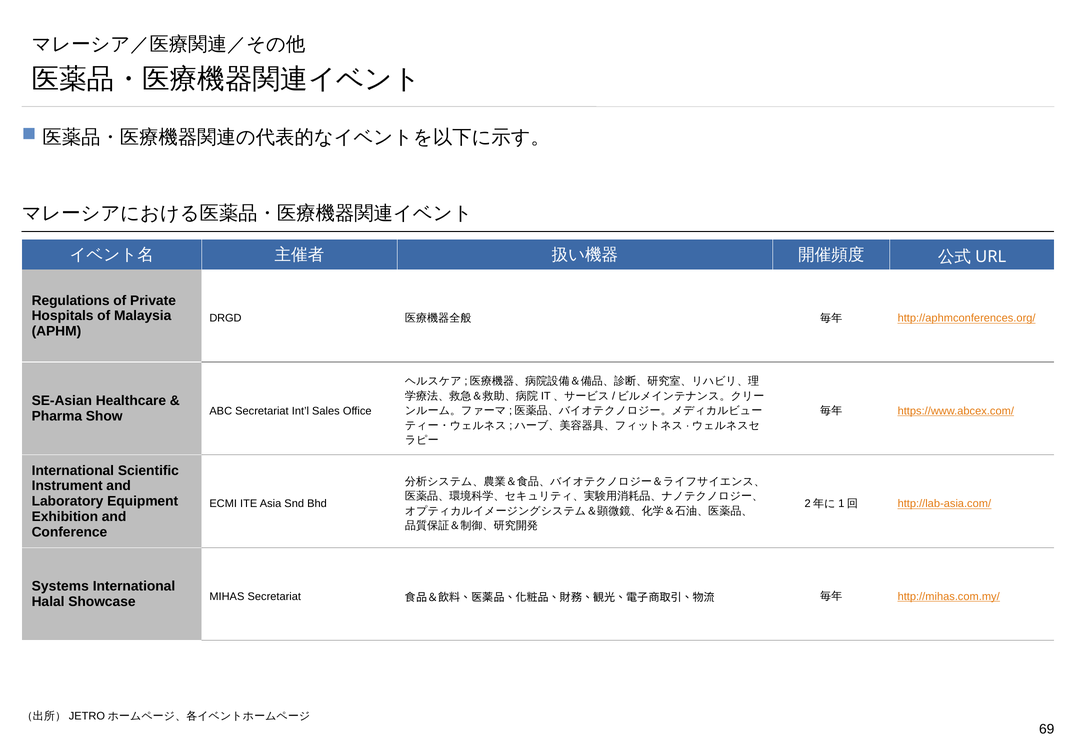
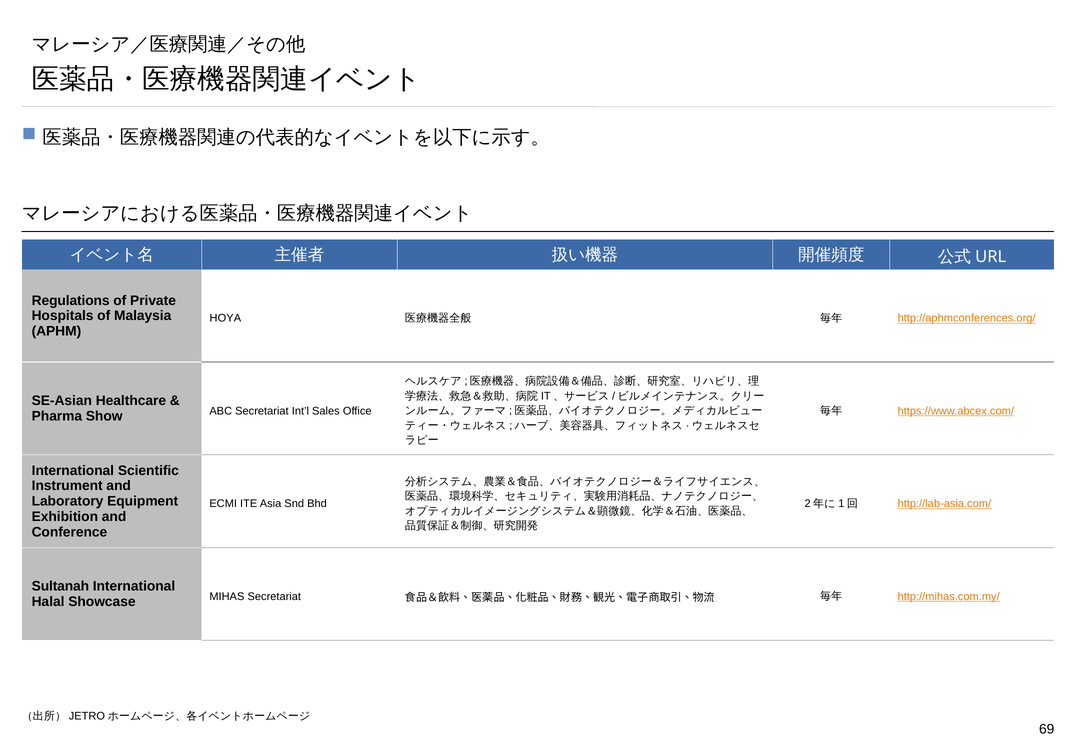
DRGD: DRGD -> HOYA (225, 318)
Systems: Systems -> Sultanah (60, 586)
